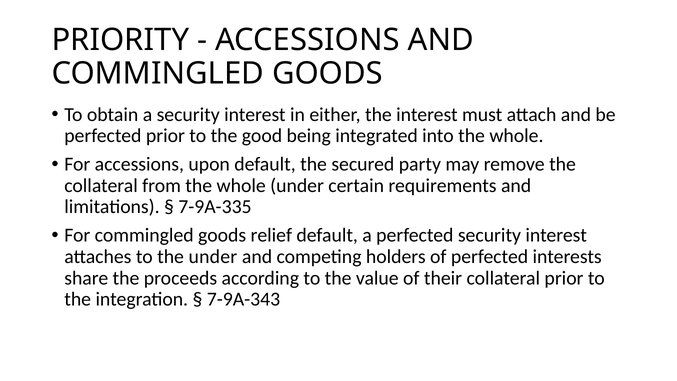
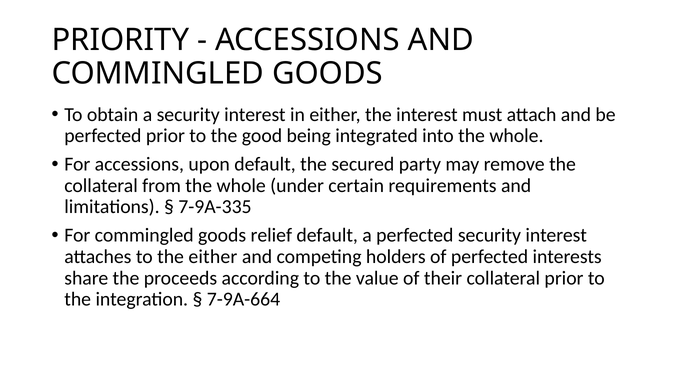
the under: under -> either (213, 257)
7-9A-343: 7-9A-343 -> 7-9A-664 (244, 299)
